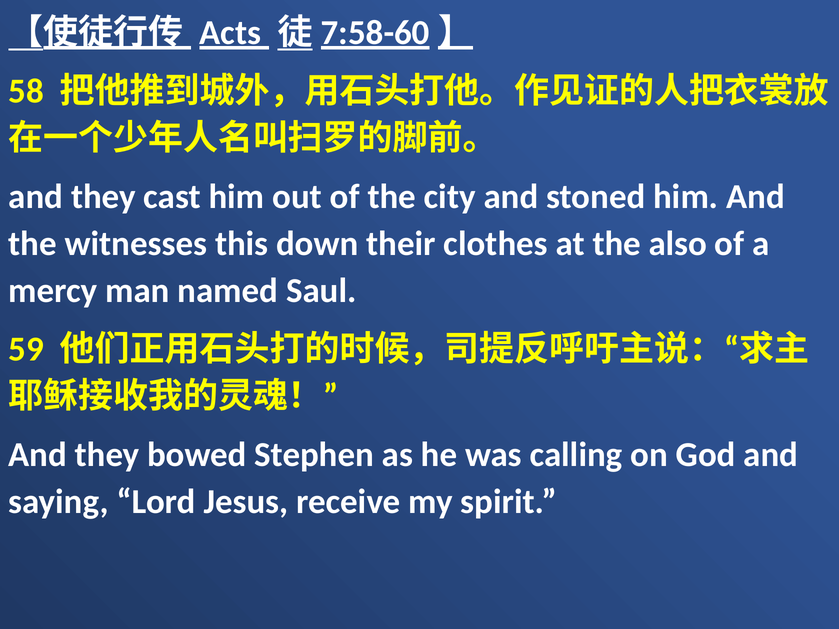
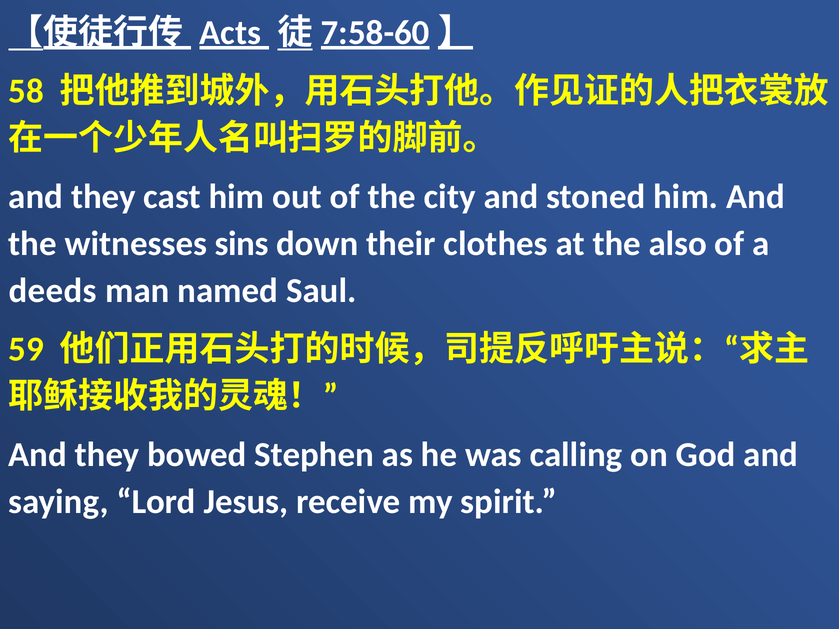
this: this -> sins (242, 244)
mercy: mercy -> deeds (53, 291)
